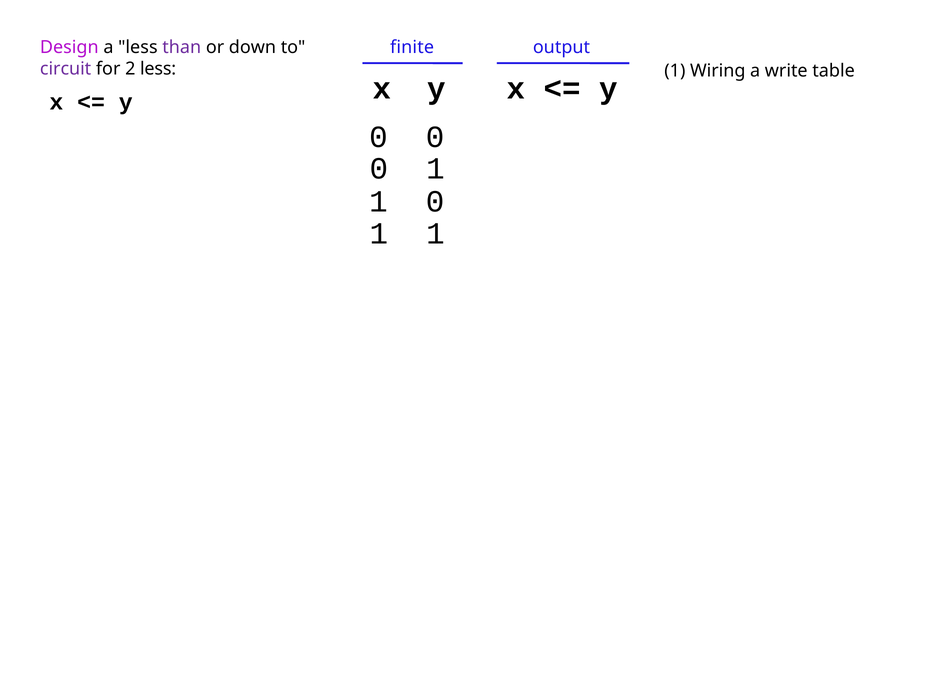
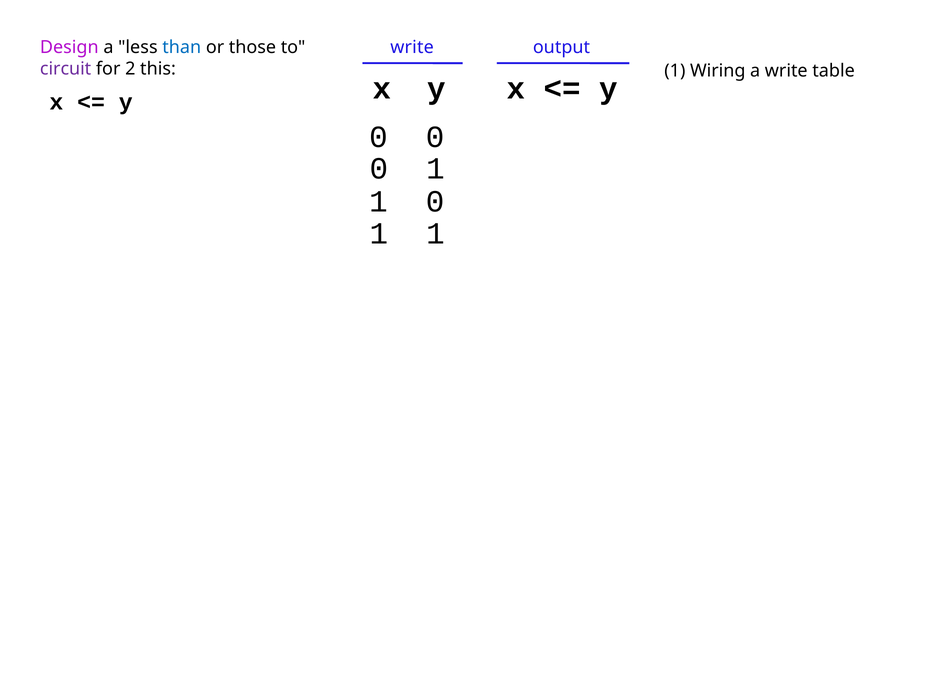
than colour: purple -> blue (182, 47)
down: down -> those (252, 47)
finite: finite -> write (412, 47)
2 less: less -> this (158, 69)
